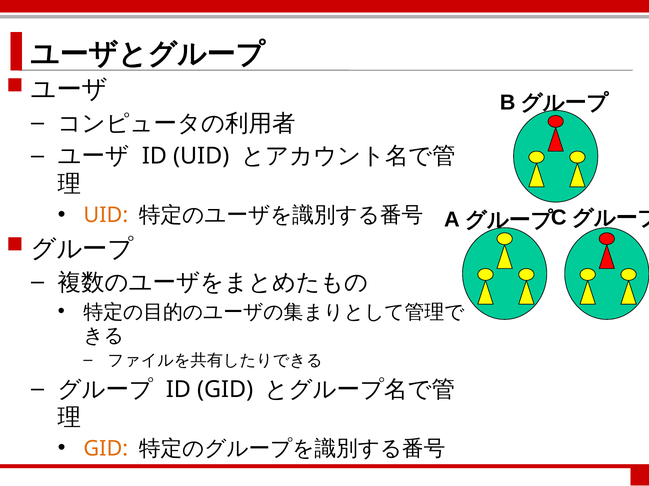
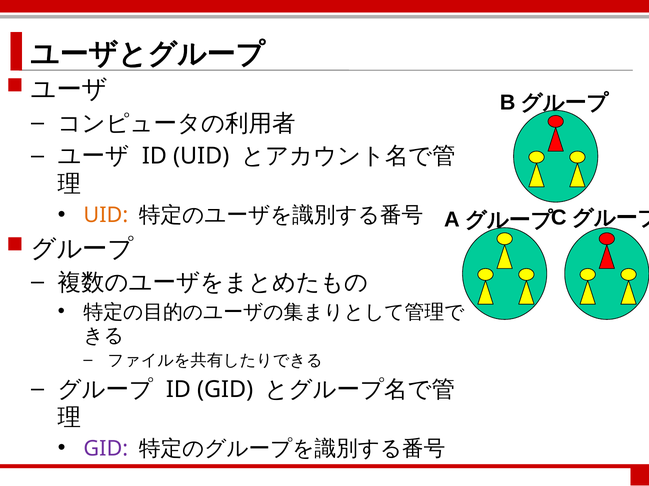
GID colour: orange -> purple (106, 449)
